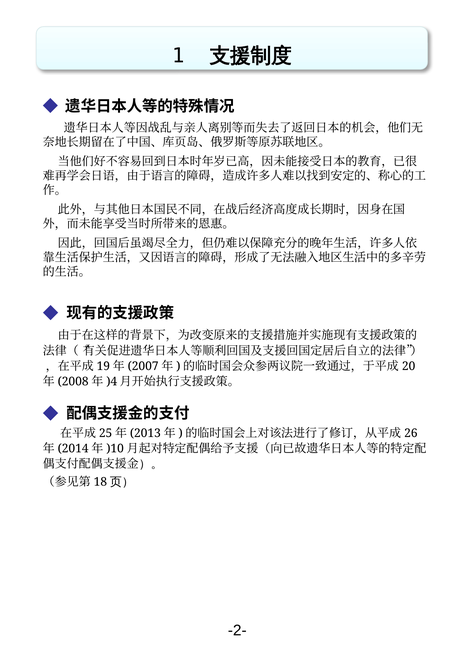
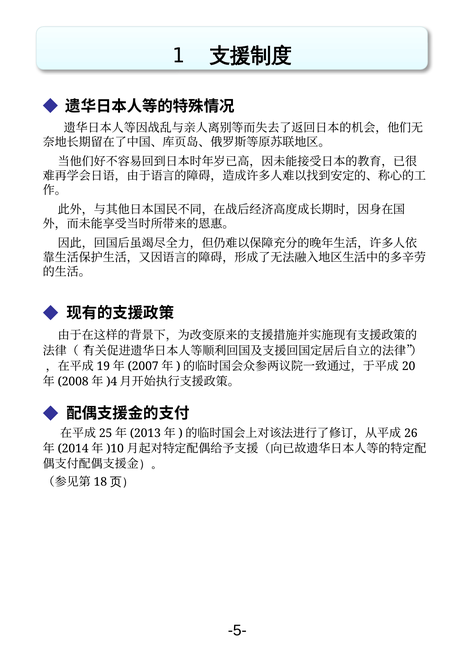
-2-: -2- -> -5- (237, 630)
